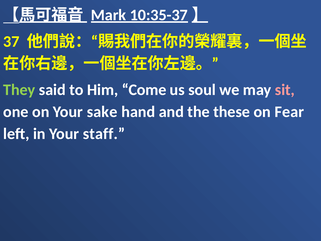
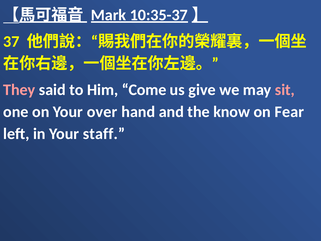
They colour: light green -> pink (19, 90)
soul: soul -> give (202, 90)
sake: sake -> over (102, 112)
these: these -> know (232, 112)
